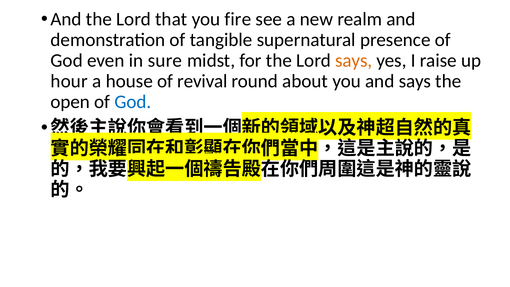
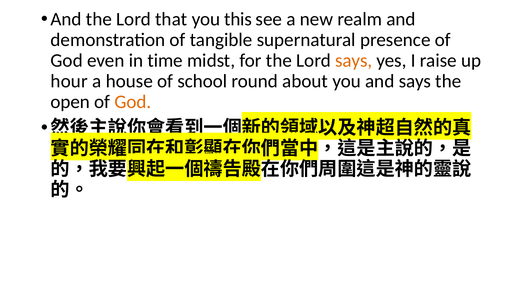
fire: fire -> this (238, 19)
sure: sure -> time (165, 61)
revival: revival -> school (202, 81)
God colour: blue -> orange (133, 102)
